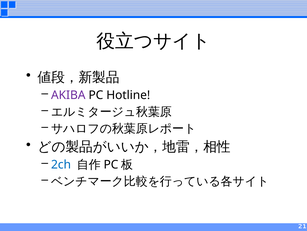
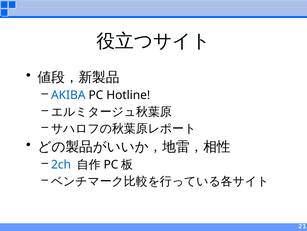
AKIBA colour: purple -> blue (68, 95)
